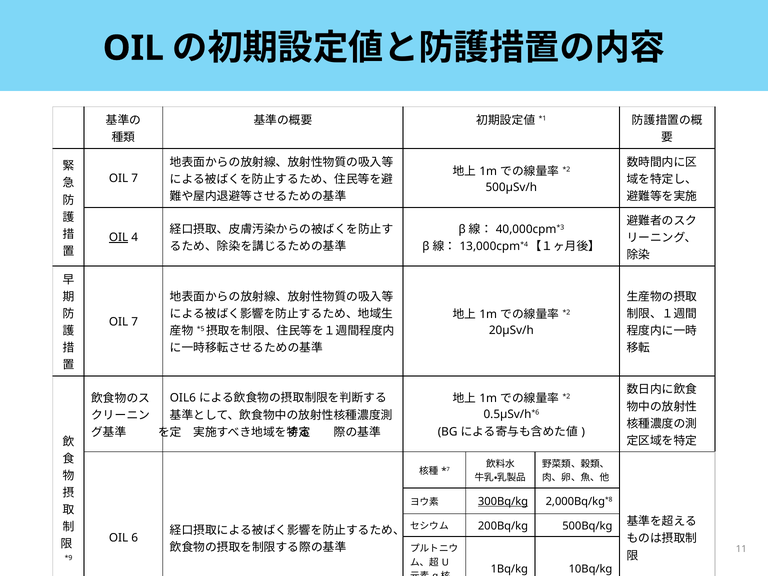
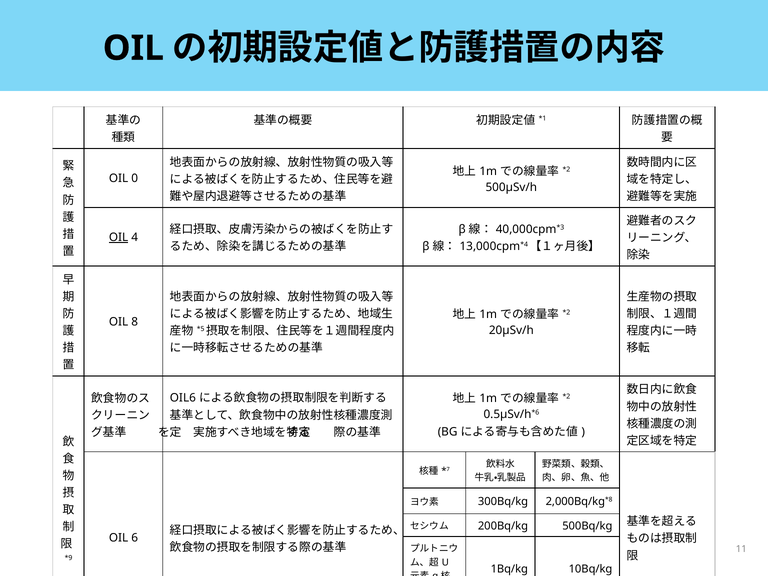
7: 7 -> 0 (135, 179)
7: 7 -> 8 (135, 322)
300Bq/kg underline: present -> none (503, 502)
